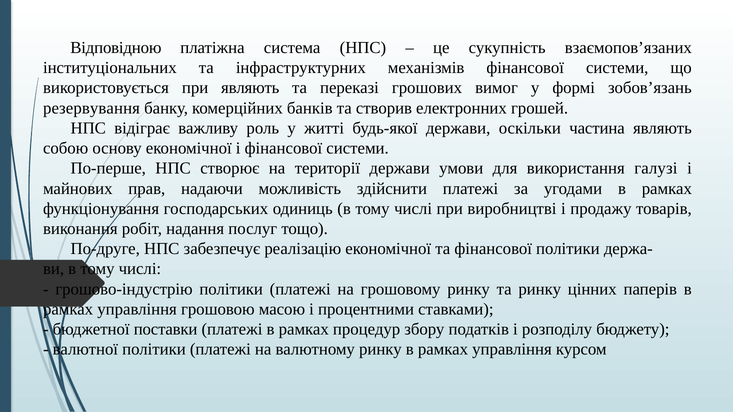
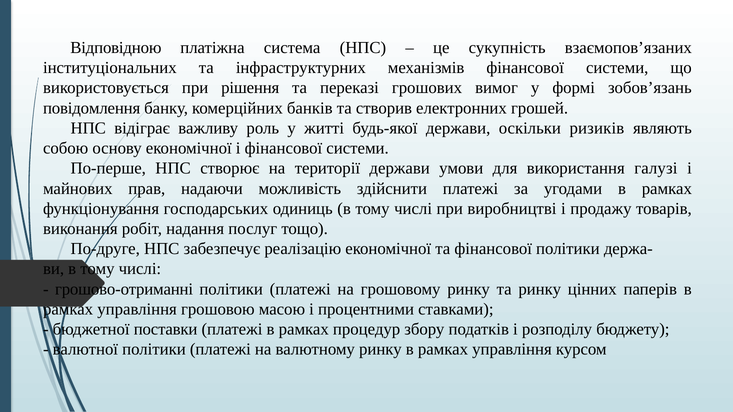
при являють: являють -> рішення (250, 88)
резервування: резервування -> повідомлення (92, 108)
частина: частина -> ризиків (597, 128)
грошово-індустрію: грошово-індустрію -> грошово-отриманні (124, 289)
